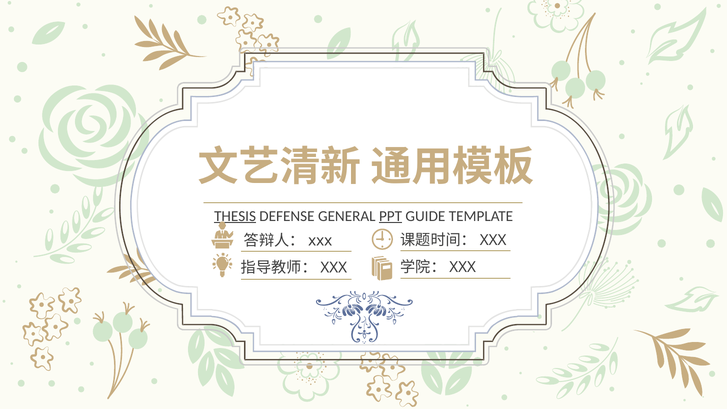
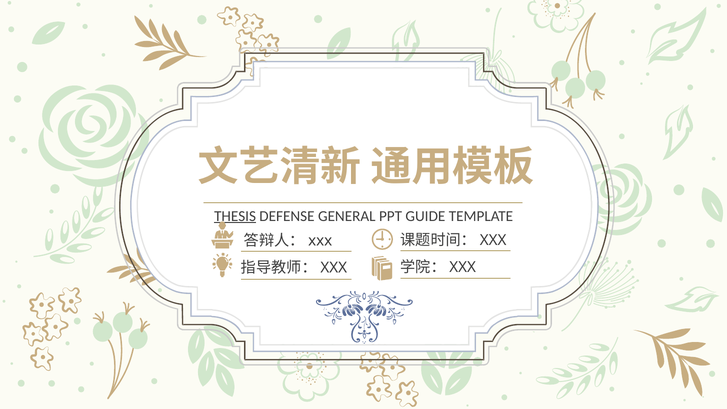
PPT underline: present -> none (391, 216)
